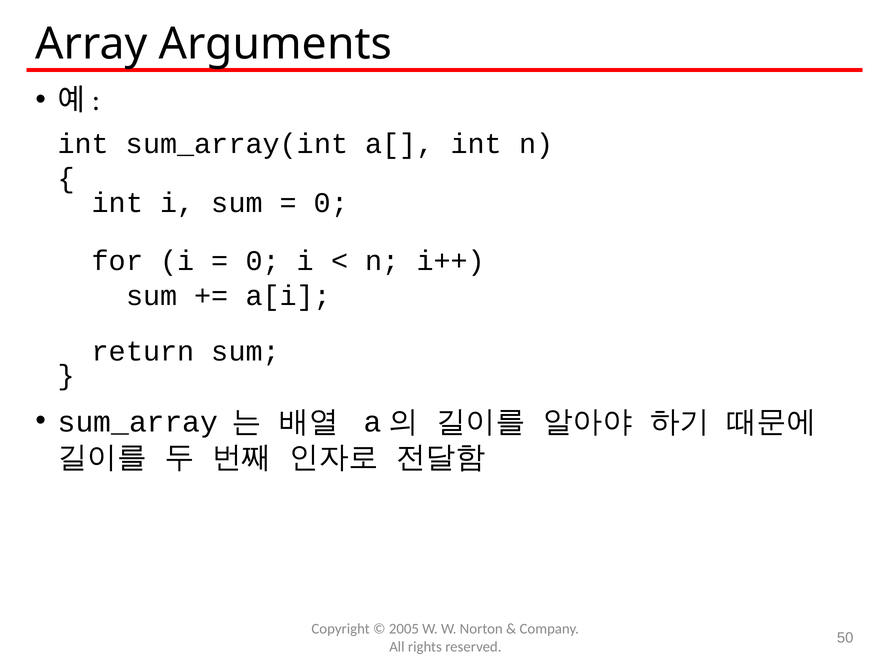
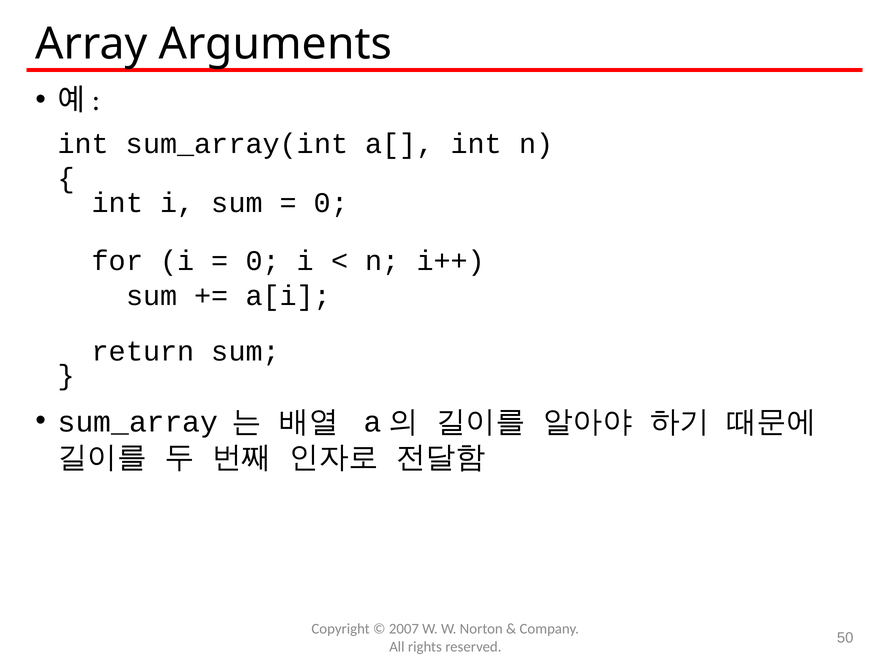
2005: 2005 -> 2007 (404, 629)
